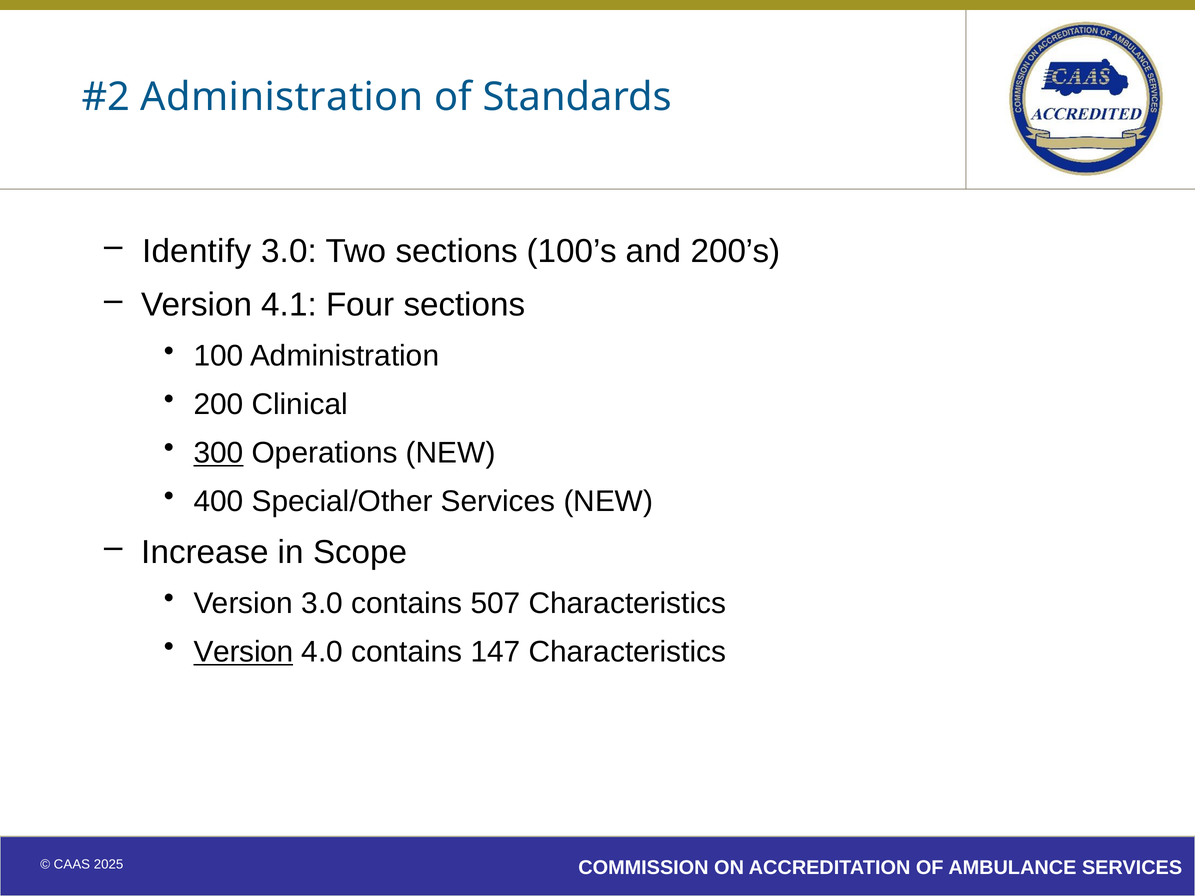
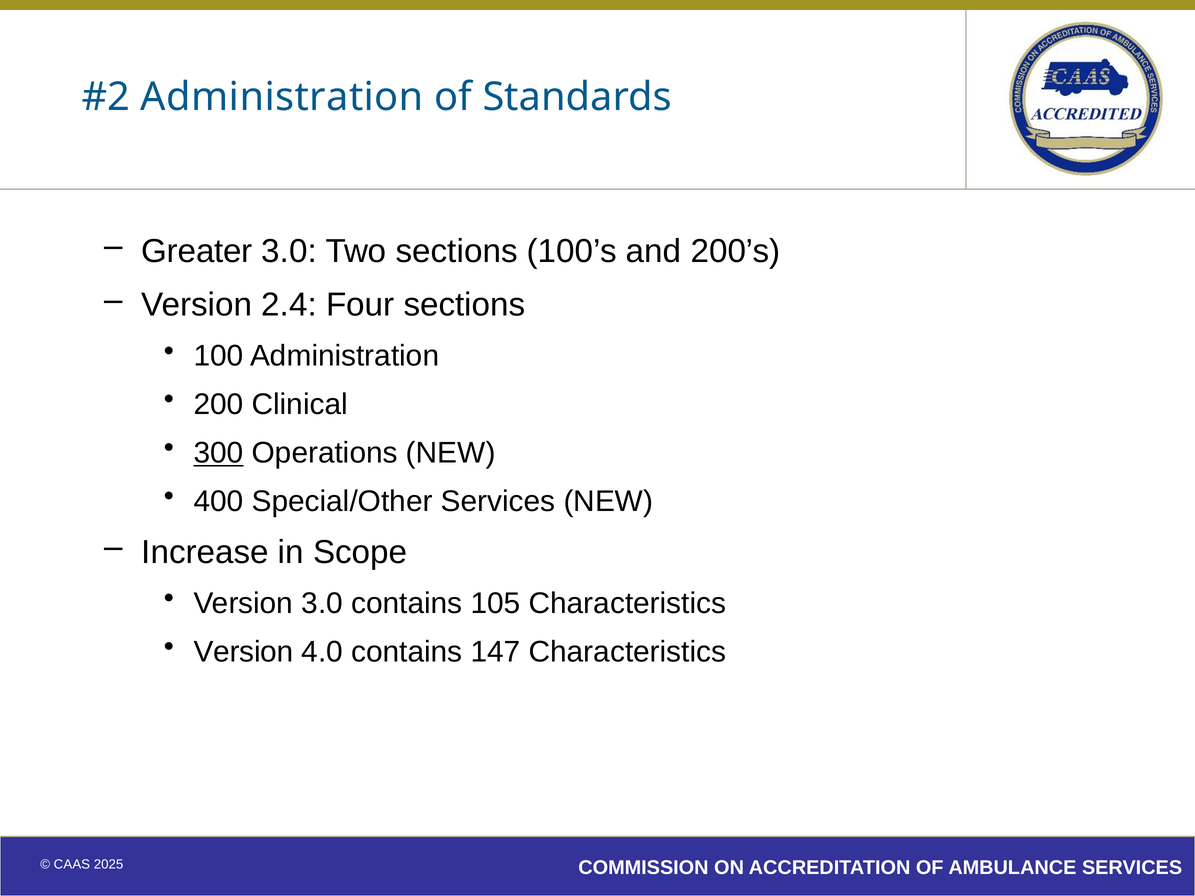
Identify: Identify -> Greater (197, 251)
4.1: 4.1 -> 2.4 (289, 305)
507: 507 -> 105 (496, 604)
Version underline: present -> none (244, 652)
